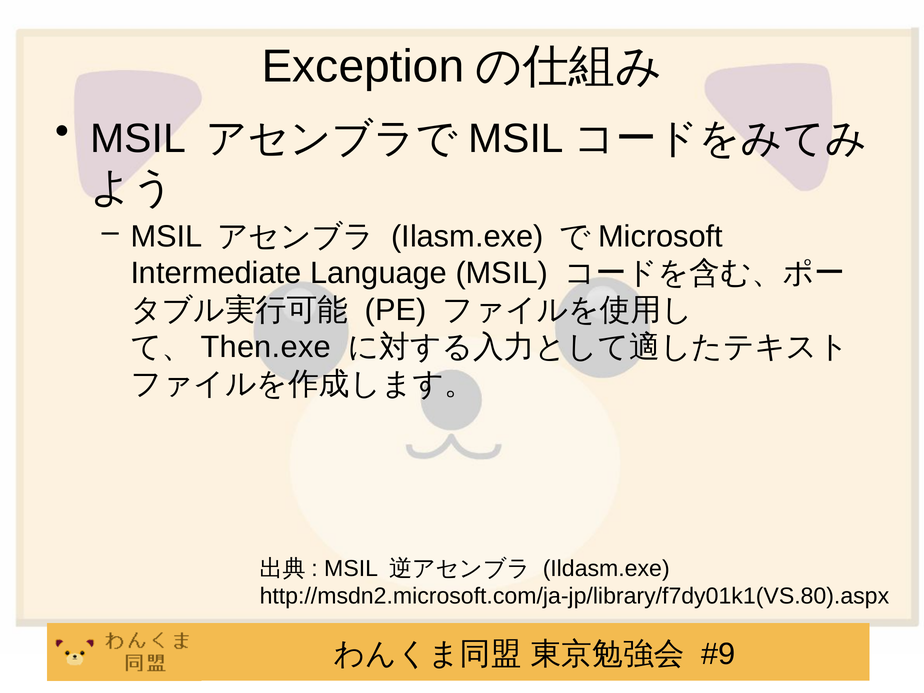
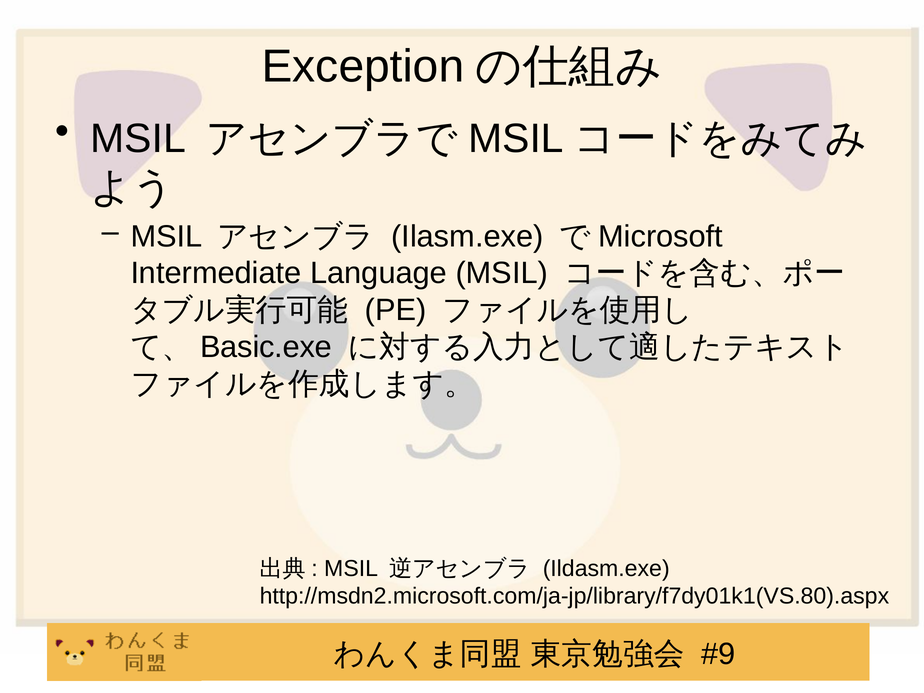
Then.exe: Then.exe -> Basic.exe (266, 347)
